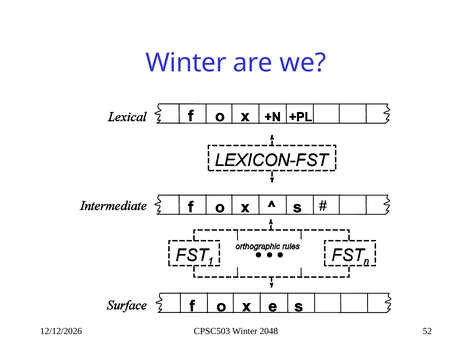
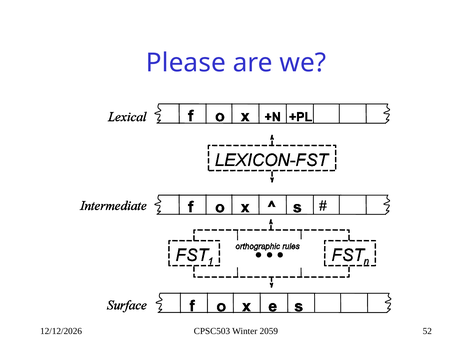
Winter: Winter -> Please (186, 63)
2048: 2048 -> 2059 (269, 331)
